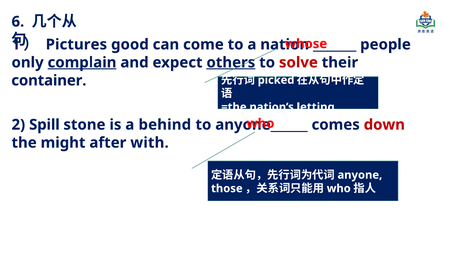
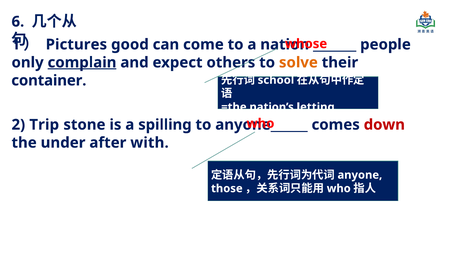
others underline: present -> none (231, 63)
solve colour: red -> orange (298, 63)
picked: picked -> school (276, 80)
Spill: Spill -> Trip (44, 125)
behind: behind -> spilling (165, 125)
might: might -> under (63, 143)
